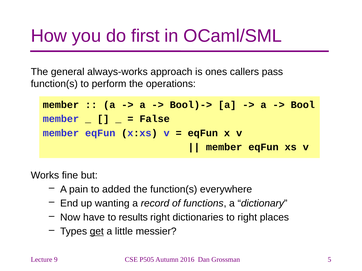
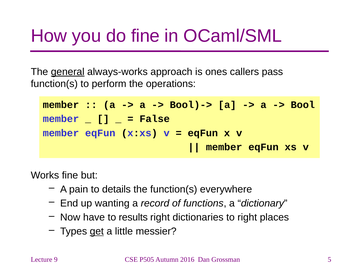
do first: first -> fine (145, 36)
general underline: none -> present (68, 72)
added: added -> details (116, 190)
